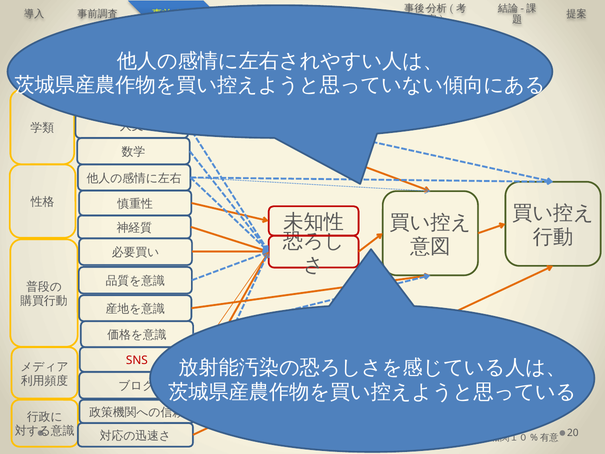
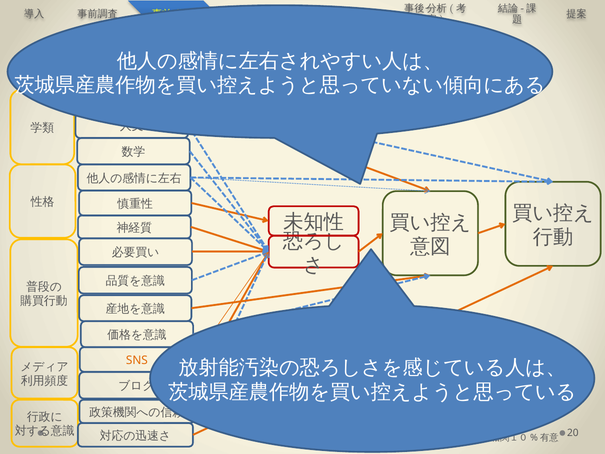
SNS colour: red -> orange (137, 360)
